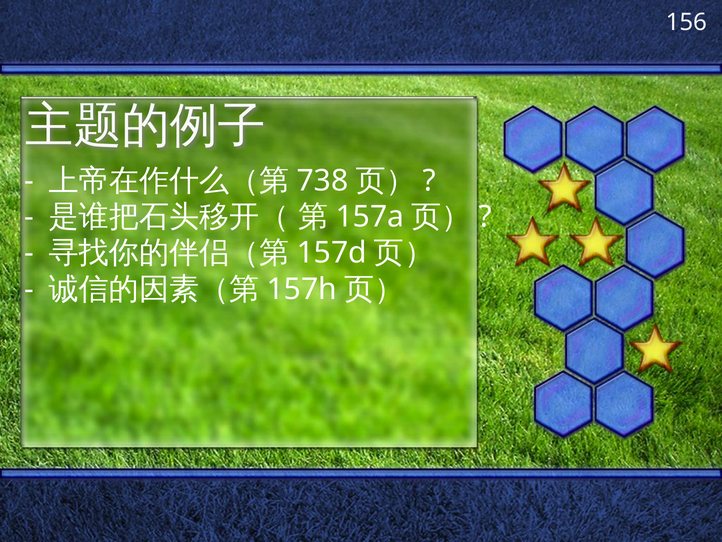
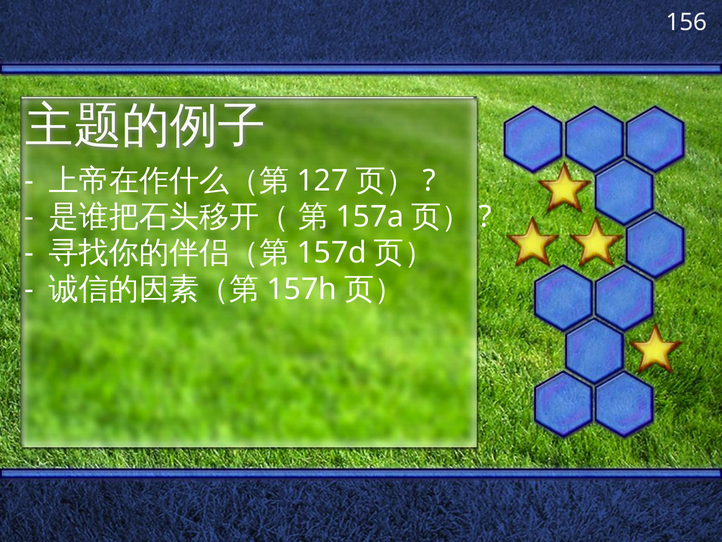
738: 738 -> 127 (323, 181)
